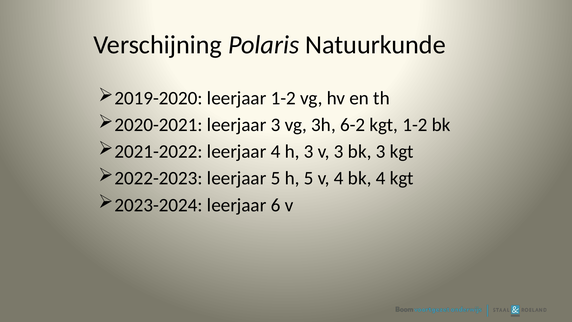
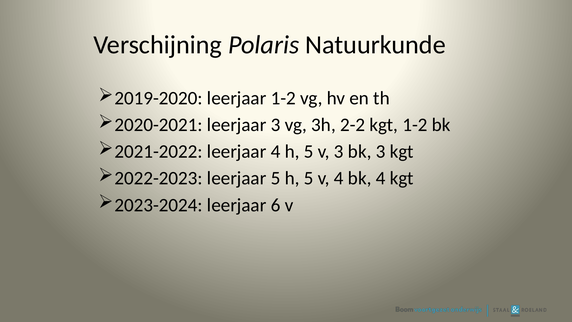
6-2: 6-2 -> 2-2 (353, 125)
4 h 3: 3 -> 5 (309, 151)
